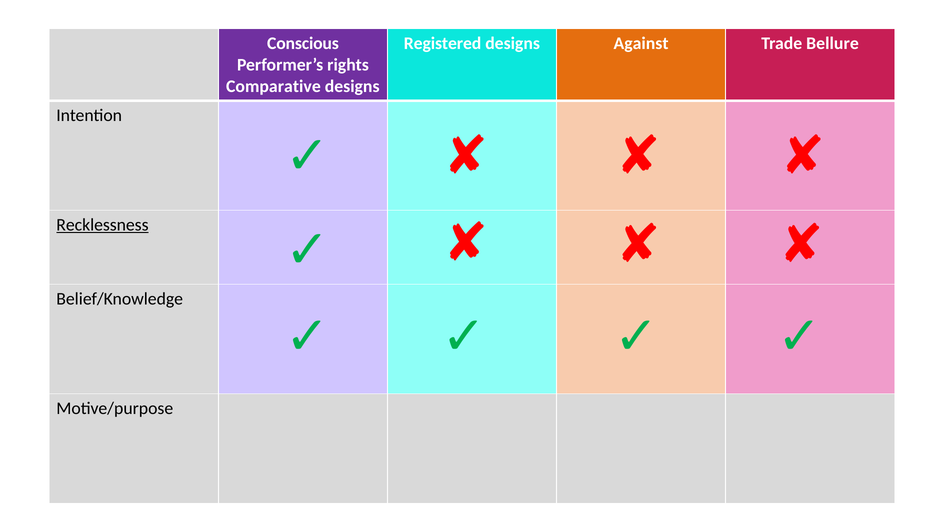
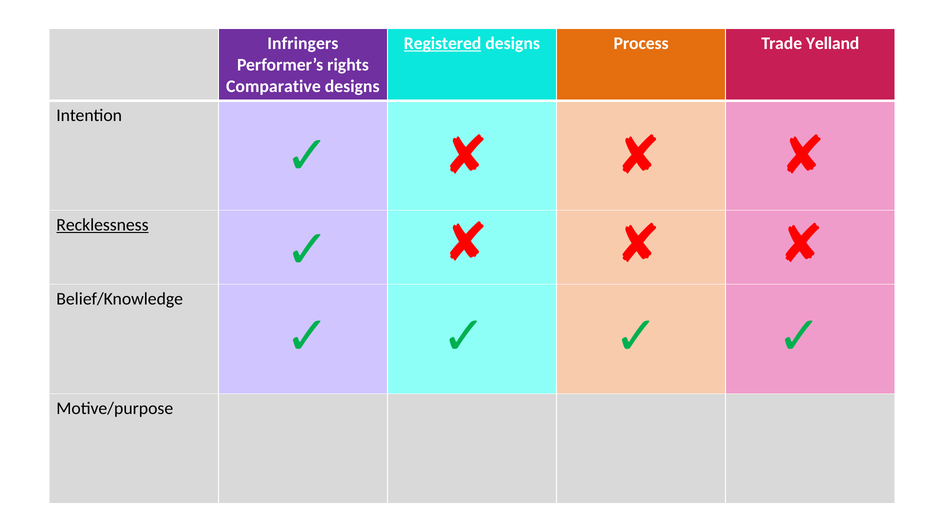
Conscious: Conscious -> Infringers (303, 43)
Registered underline: none -> present (443, 43)
Against: Against -> Process (641, 43)
Bellure: Bellure -> Yelland (833, 43)
